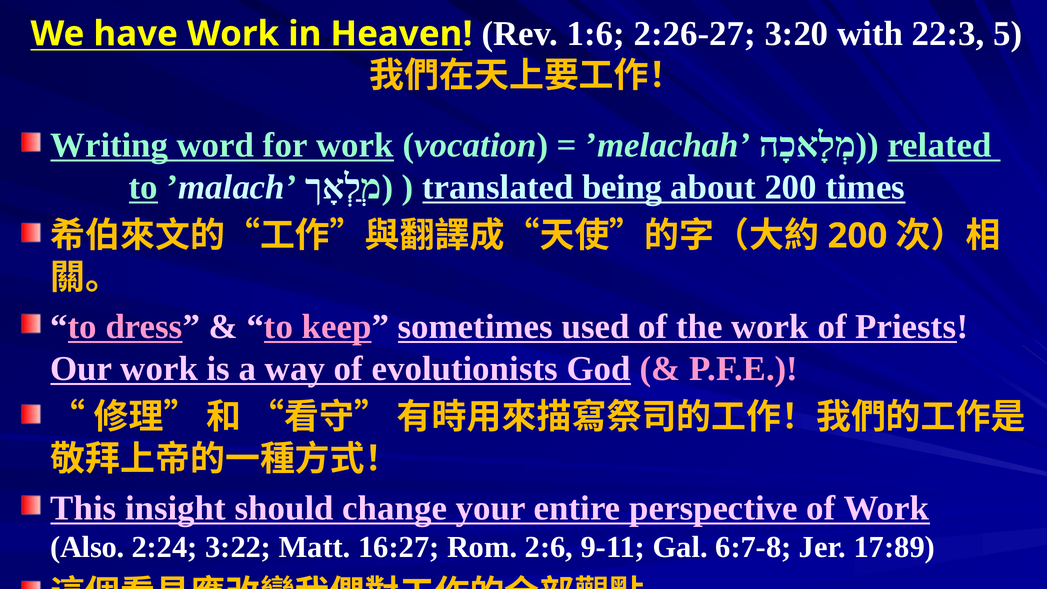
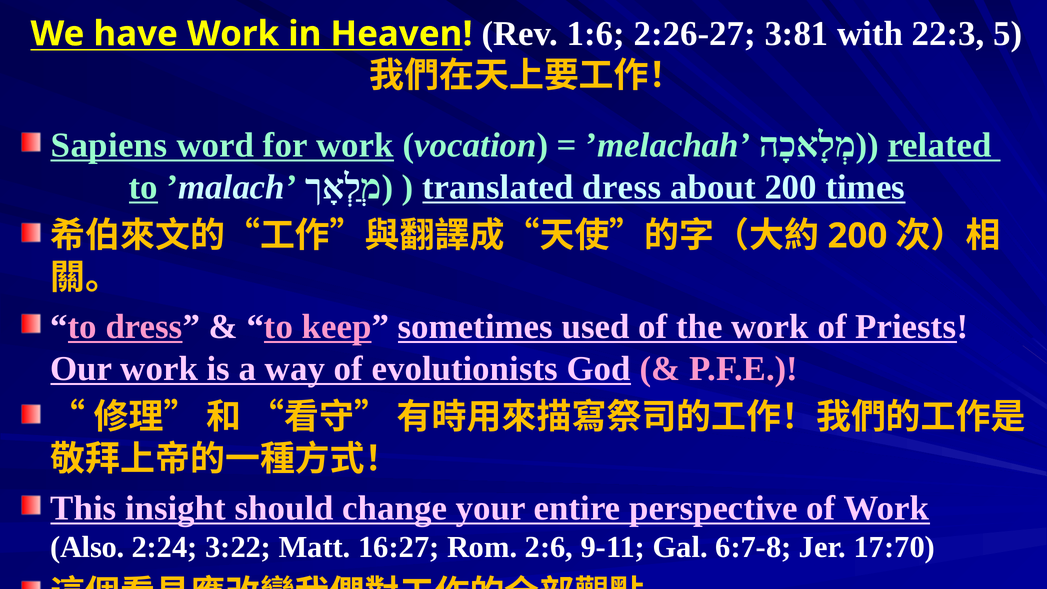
3:20: 3:20 -> 3:81 (796, 34)
Writing: Writing -> Sapiens (109, 145)
translated being: being -> dress (622, 187)
17:89: 17:89 -> 17:70 (894, 547)
